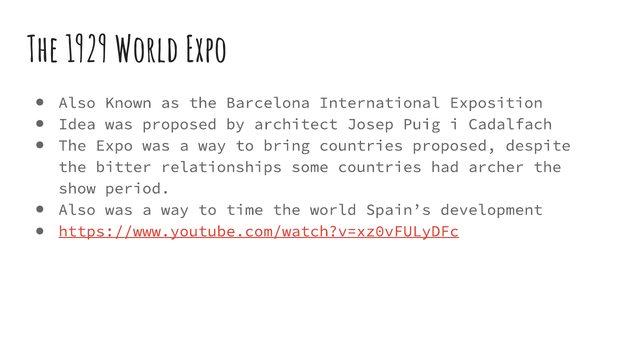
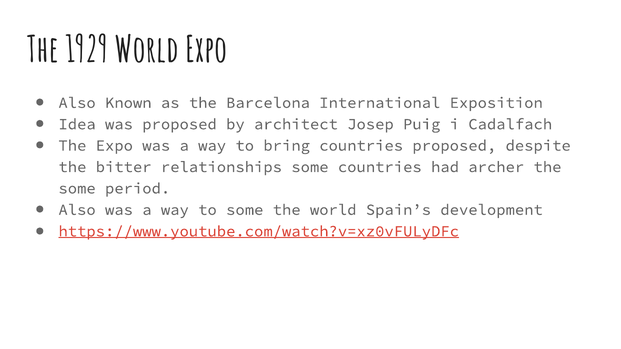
show: show -> some (77, 189)
to time: time -> some (245, 210)
